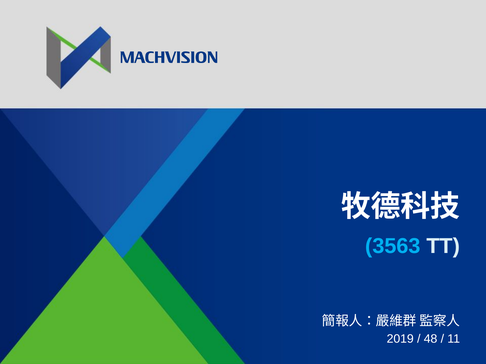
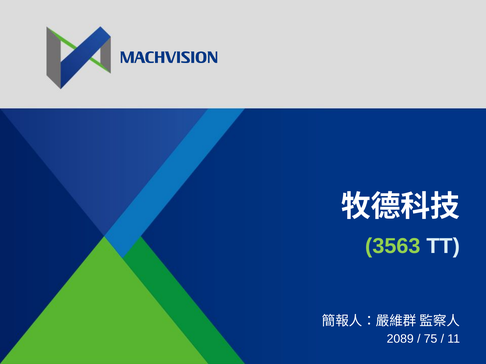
3563 colour: light blue -> light green (393, 246)
2019: 2019 -> 2089 (400, 339)
48: 48 -> 75 (431, 339)
